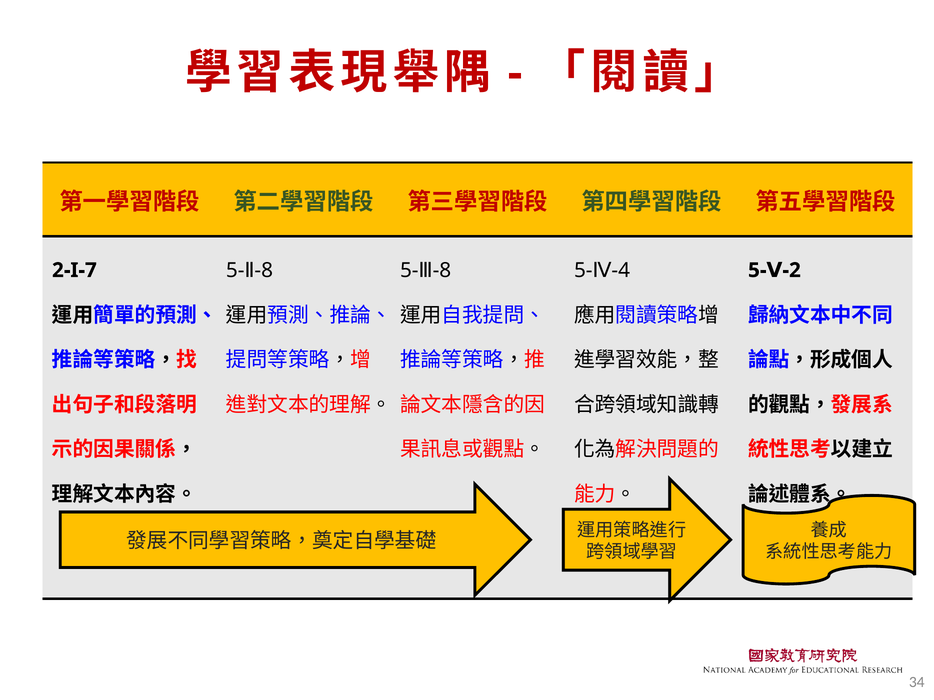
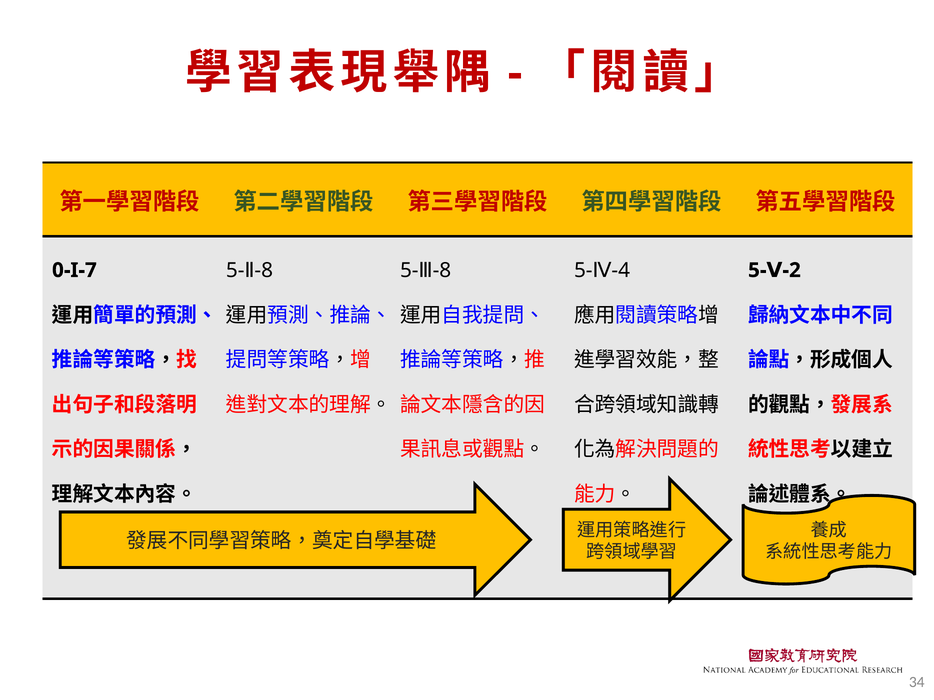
2-I-7: 2-I-7 -> 0-I-7 (74, 270)
